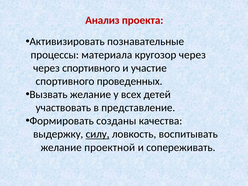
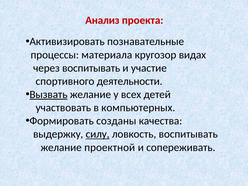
кругозор через: через -> видах (192, 55)
через спортивного: спортивного -> воспитывать (91, 68)
проведенных: проведенных -> деятельности (130, 81)
Вызвать underline: none -> present (48, 94)
представление: представление -> компьютерных (138, 108)
